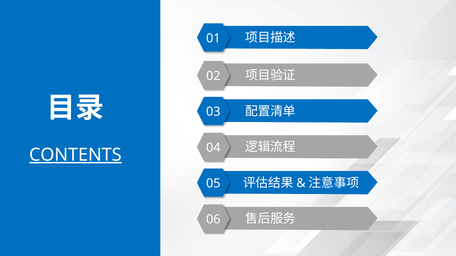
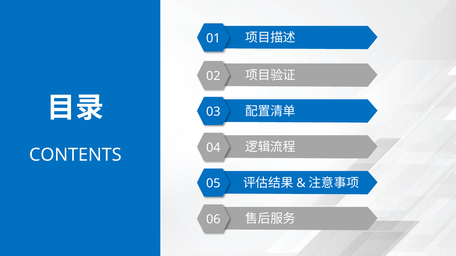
CONTENTS underline: present -> none (76, 155)
